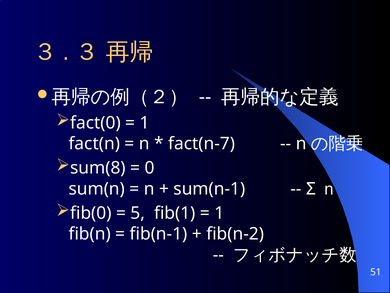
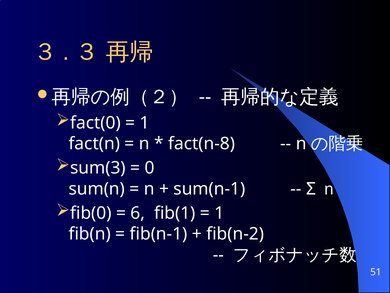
fact(n-7: fact(n-7 -> fact(n-8 (202, 143)
sum(8: sum(8 -> sum(3 (98, 168)
5: 5 -> 6 (138, 213)
